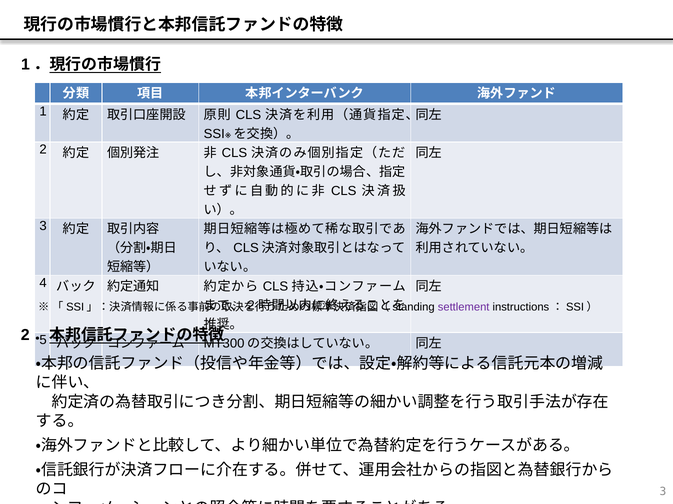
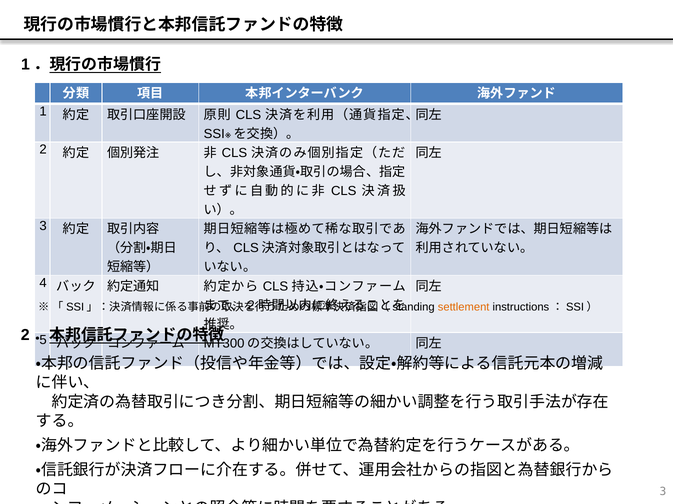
settlement colour: purple -> orange (464, 308)
